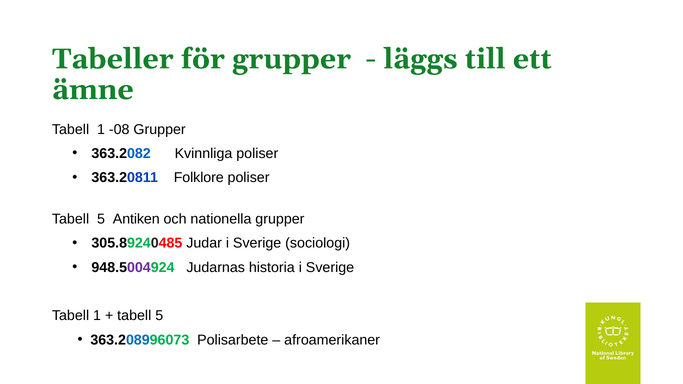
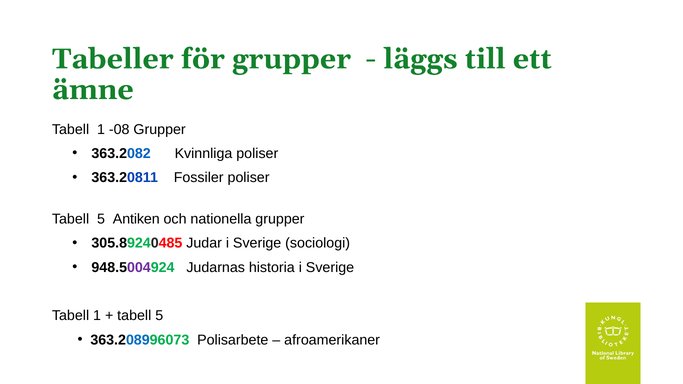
Folklore: Folklore -> Fossiler (199, 178)
